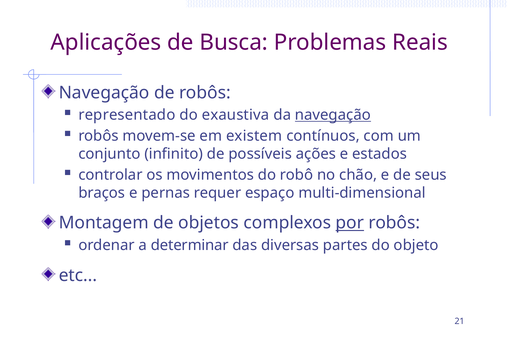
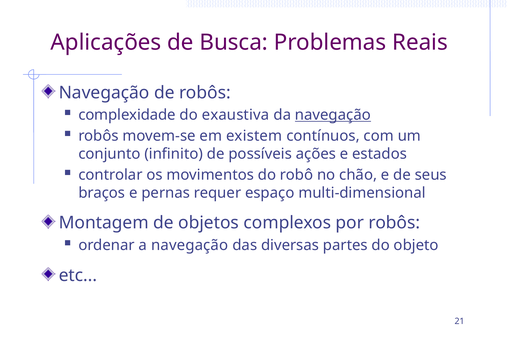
representado: representado -> complexidade (127, 115)
por underline: present -> none (350, 223)
a determinar: determinar -> navegação (190, 245)
